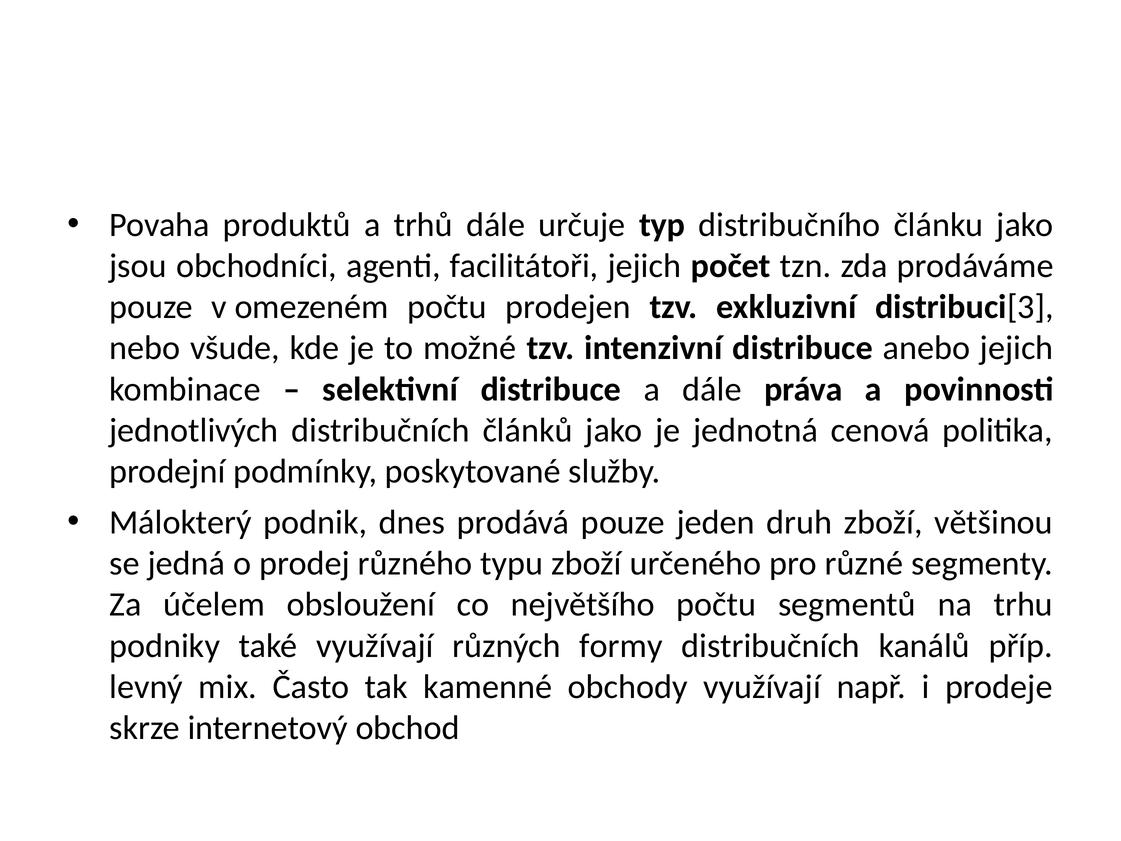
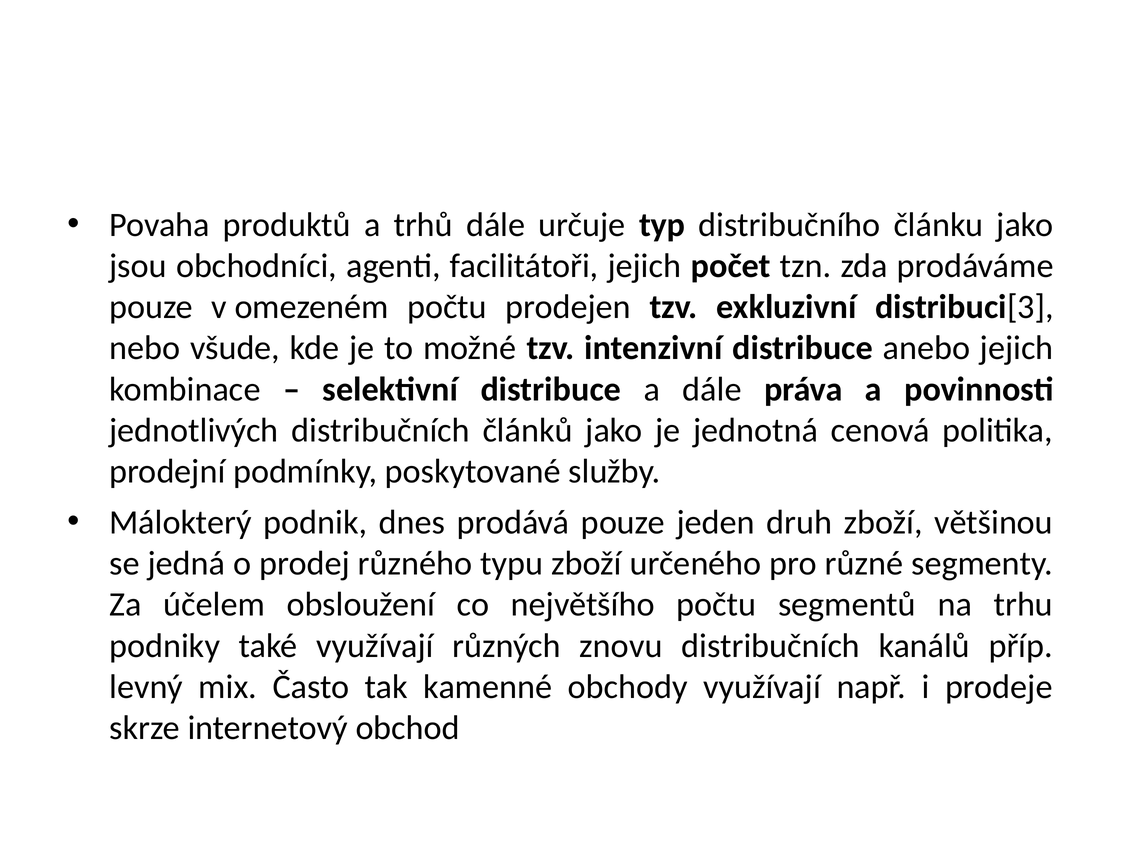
formy: formy -> znovu (621, 646)
